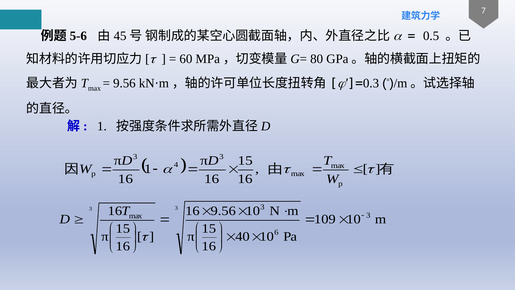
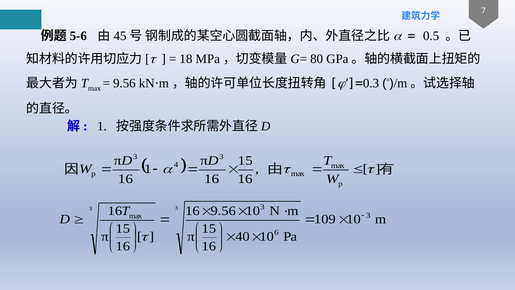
60: 60 -> 18 (186, 59)
